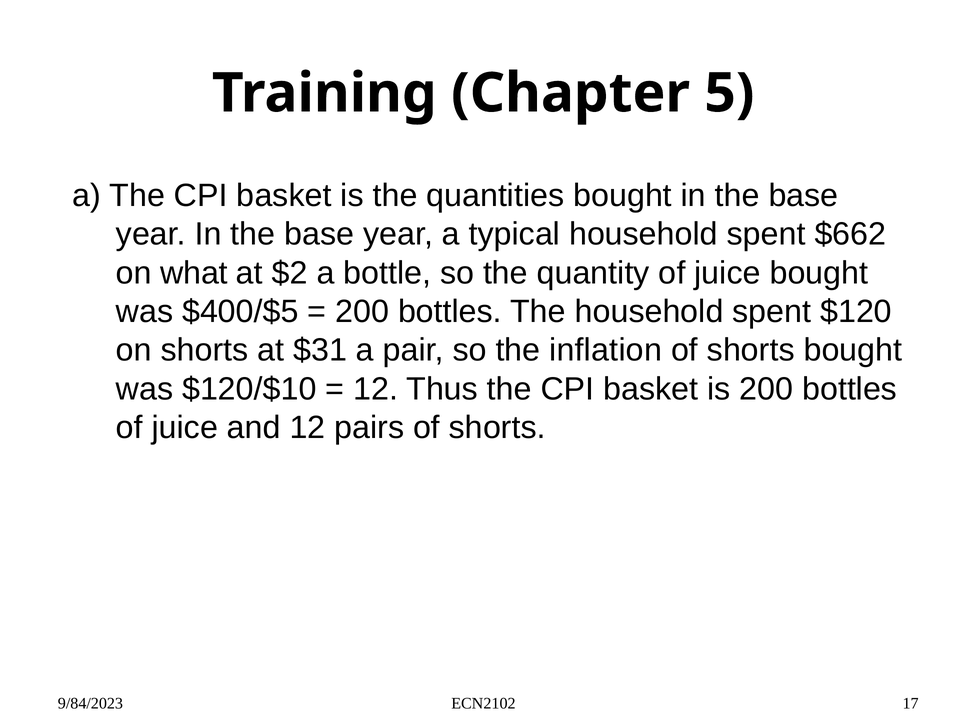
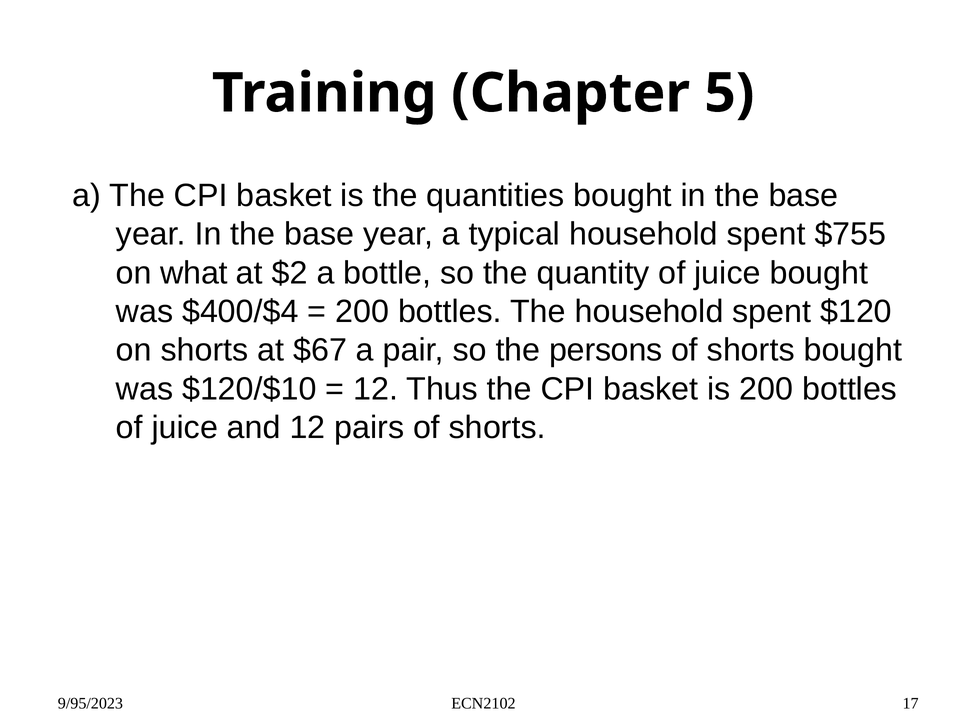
$662: $662 -> $755 (850, 234)
$400/$5: $400/$5 -> $400/$4 (240, 312)
$31: $31 -> $67 (320, 350)
inflation: inflation -> persons (606, 350)
9/84/2023: 9/84/2023 -> 9/95/2023 (90, 704)
